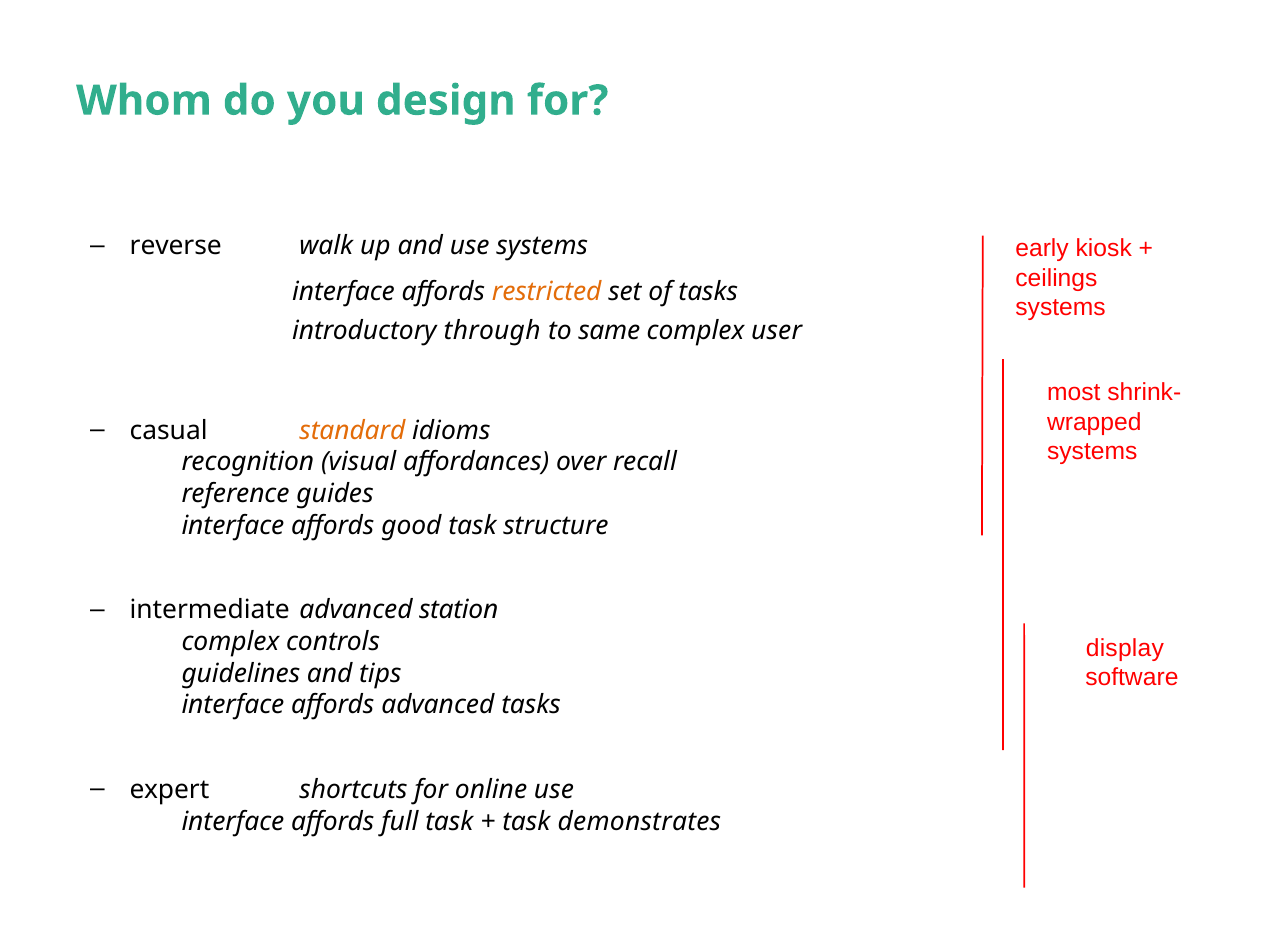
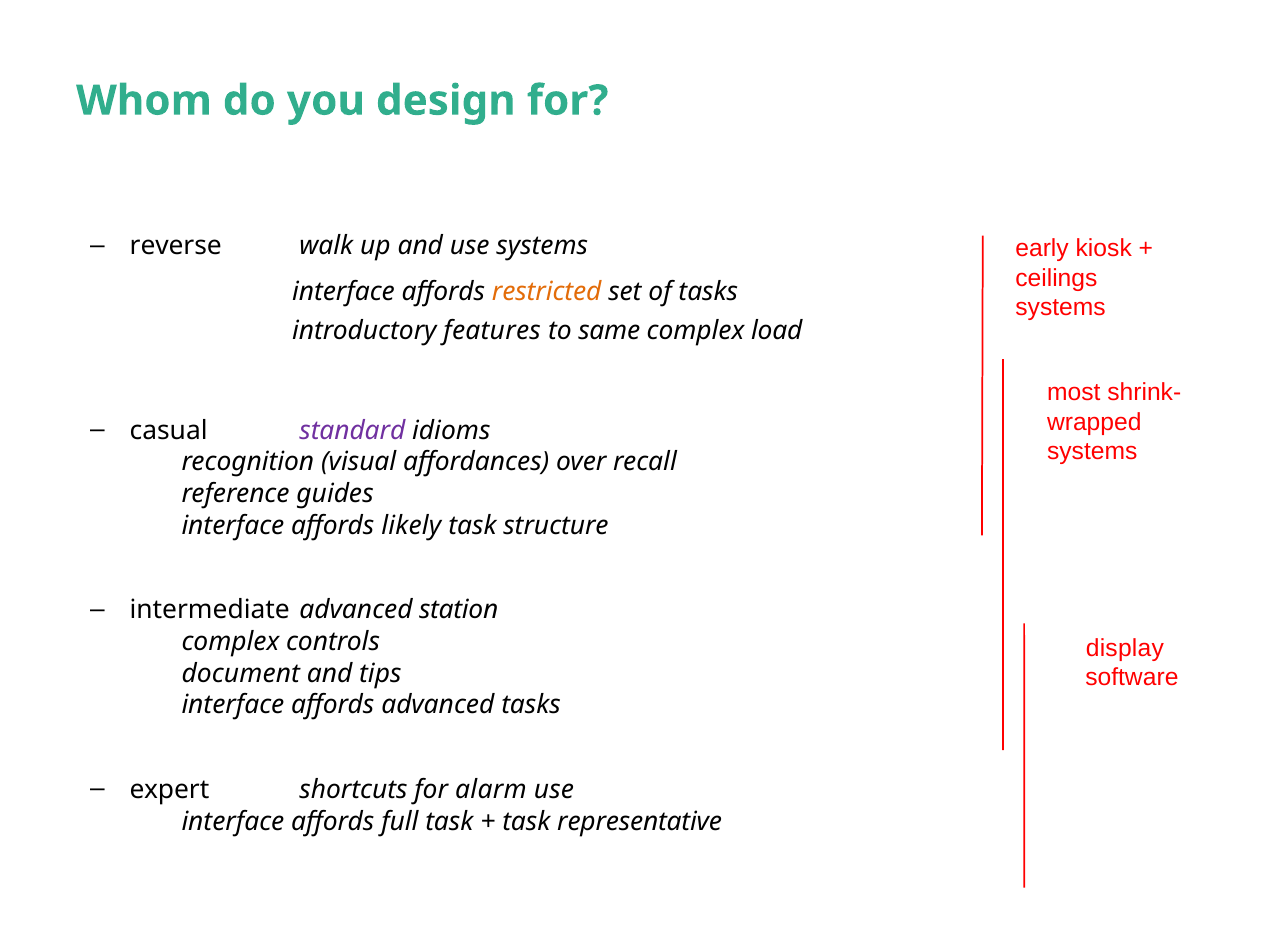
through: through -> features (492, 330)
user: user -> load (777, 330)
standard colour: orange -> purple (352, 430)
good: good -> likely (411, 525)
guidelines: guidelines -> document (241, 673)
online: online -> alarm (491, 789)
demonstrates: demonstrates -> representative (640, 821)
